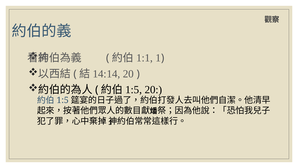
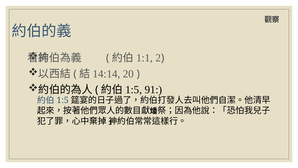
1: 1 -> 2 (158, 58)
20: 20 -> 91 (153, 89)
